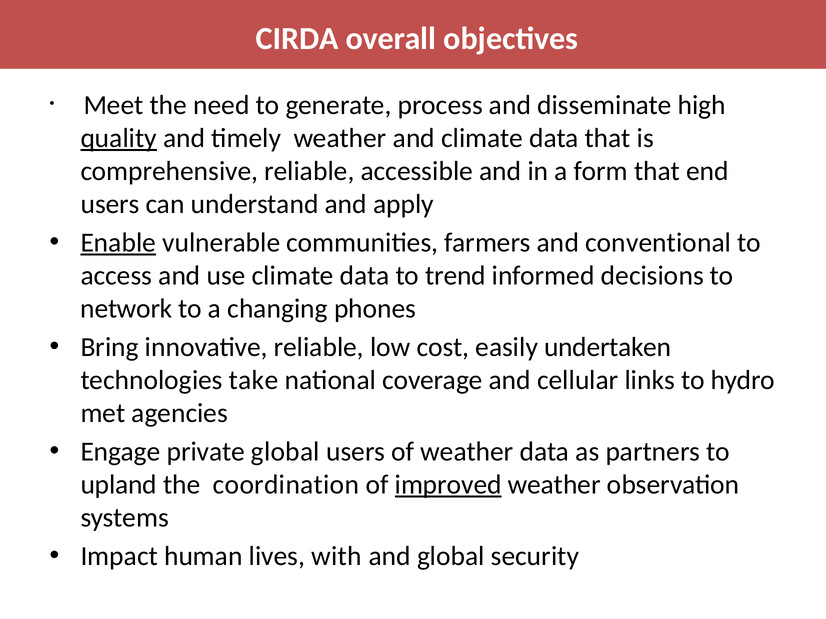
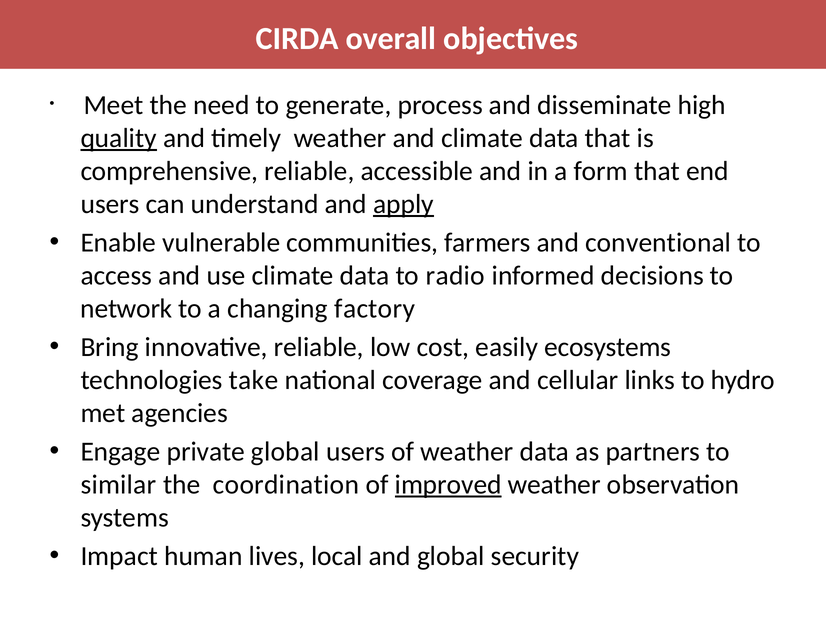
apply underline: none -> present (403, 204)
Enable underline: present -> none (118, 243)
trend: trend -> radio (455, 276)
phones: phones -> factory (375, 309)
undertaken: undertaken -> ecosystems (608, 347)
upland: upland -> similar (119, 485)
with: with -> local (337, 557)
